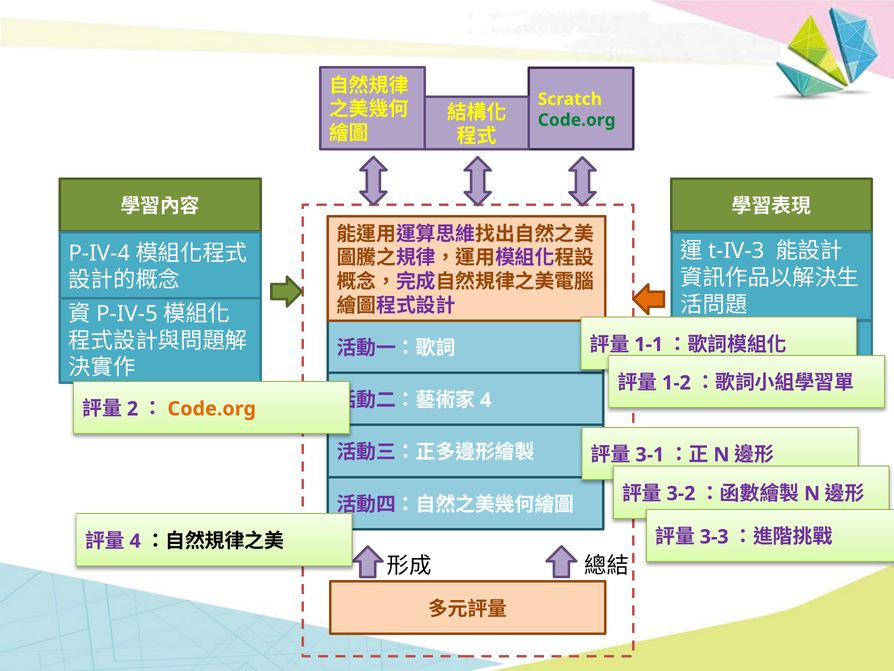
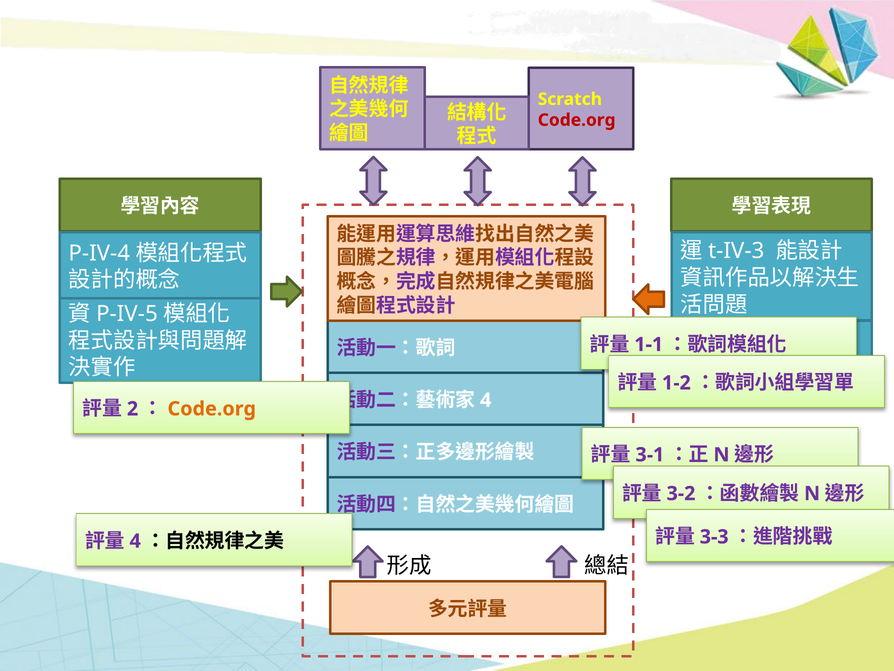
Code.org colour: green -> red (577, 120)
